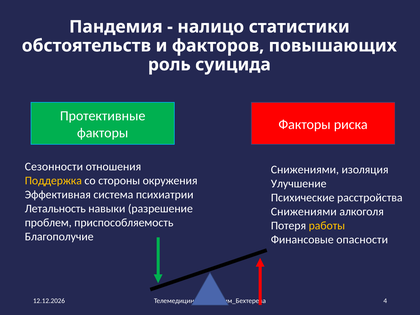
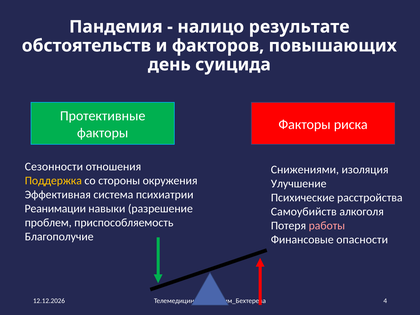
статистики: статистики -> результате (299, 27)
роль: роль -> день (169, 65)
Летальность: Летальность -> Реанимации (55, 209)
Снижениями: Снижениями -> Самоубийств (304, 212)
работы colour: yellow -> pink (327, 226)
